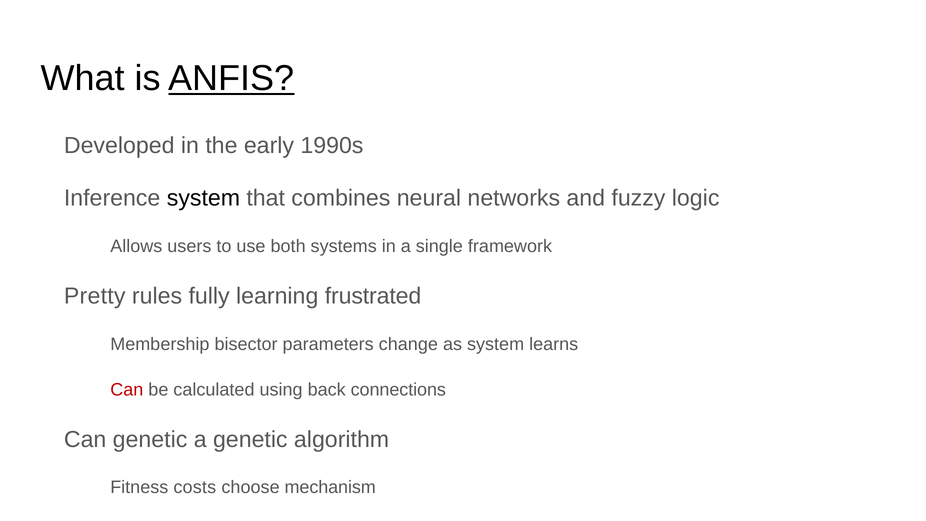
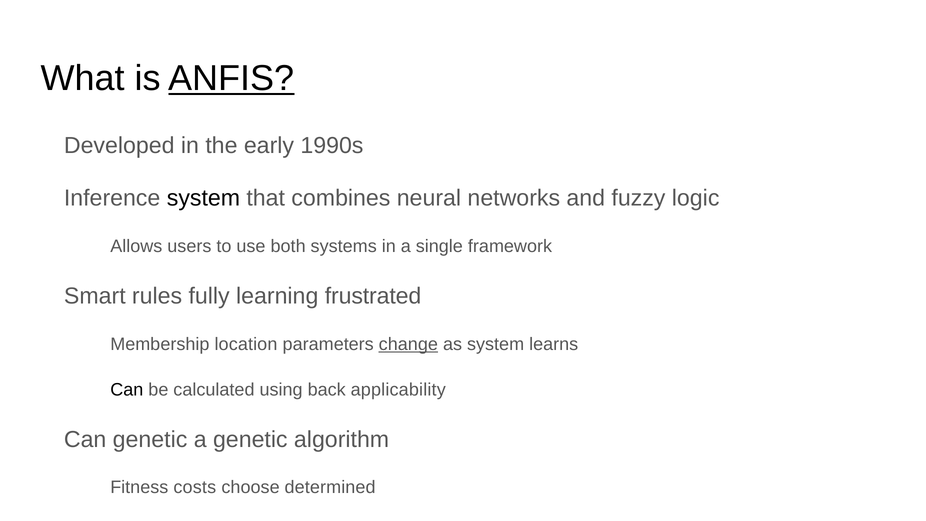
Pretty: Pretty -> Smart (95, 296)
bisector: bisector -> location (246, 344)
change underline: none -> present (408, 344)
Can colour: red -> black (127, 390)
connections: connections -> applicability (398, 390)
mechanism: mechanism -> determined (330, 487)
